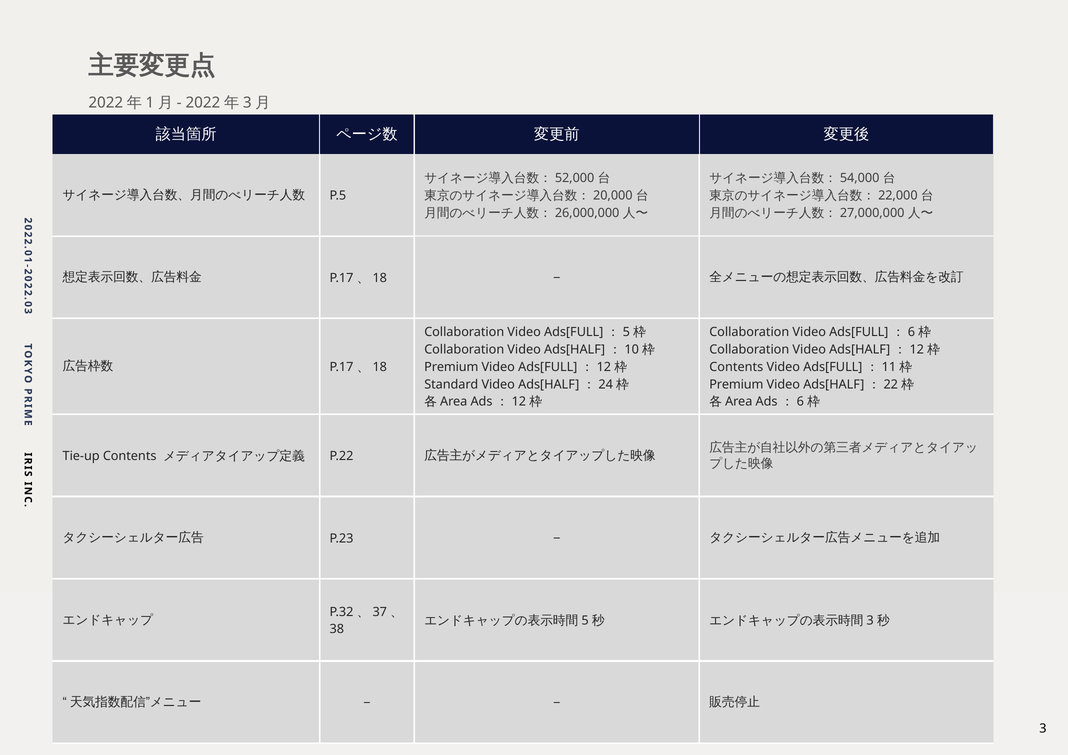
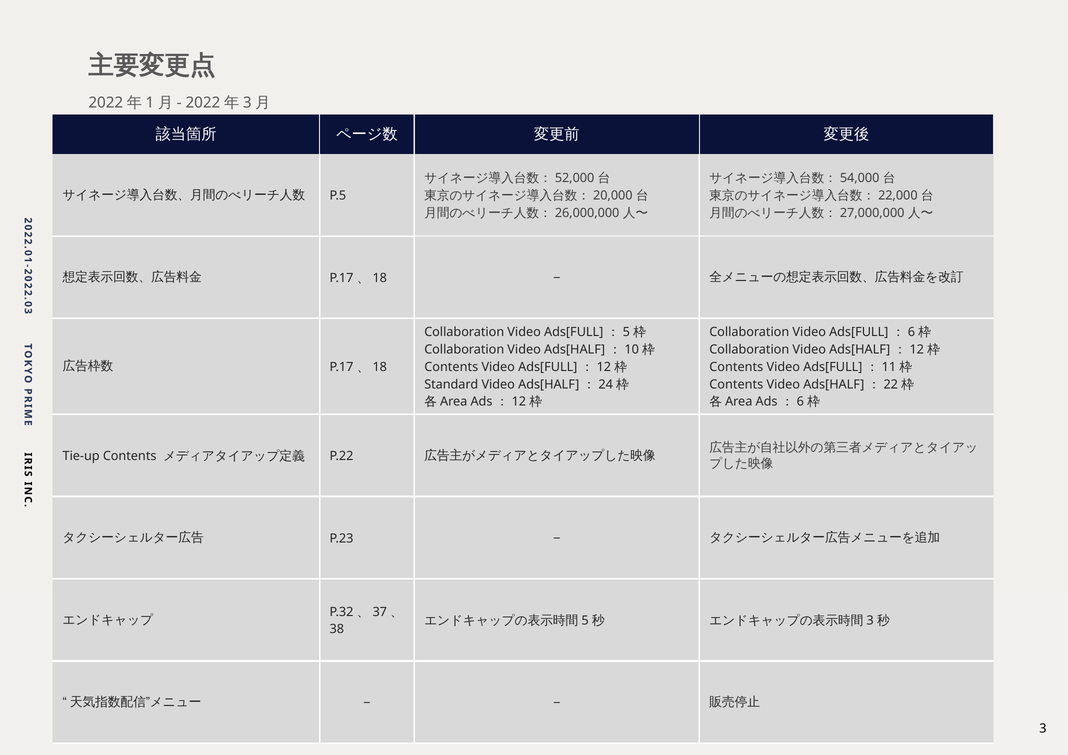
Premium: Premium -> Contents (451, 367)
Premium: Premium -> Contents (736, 384)
